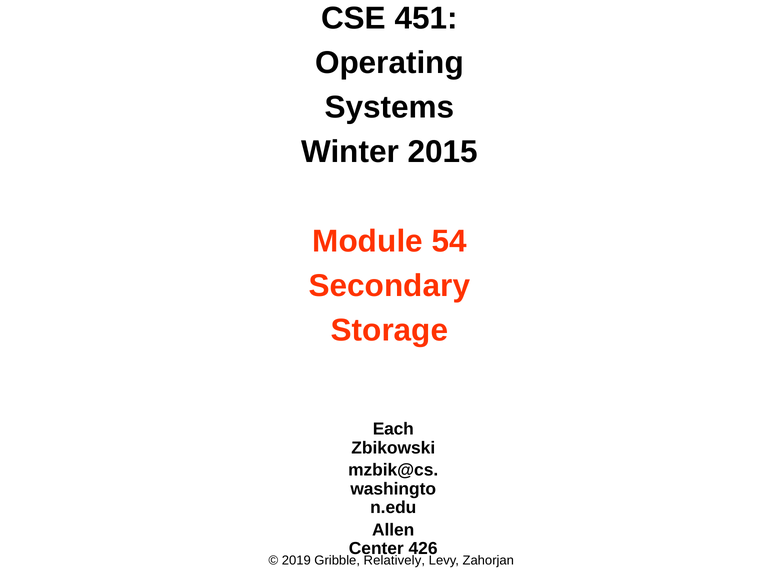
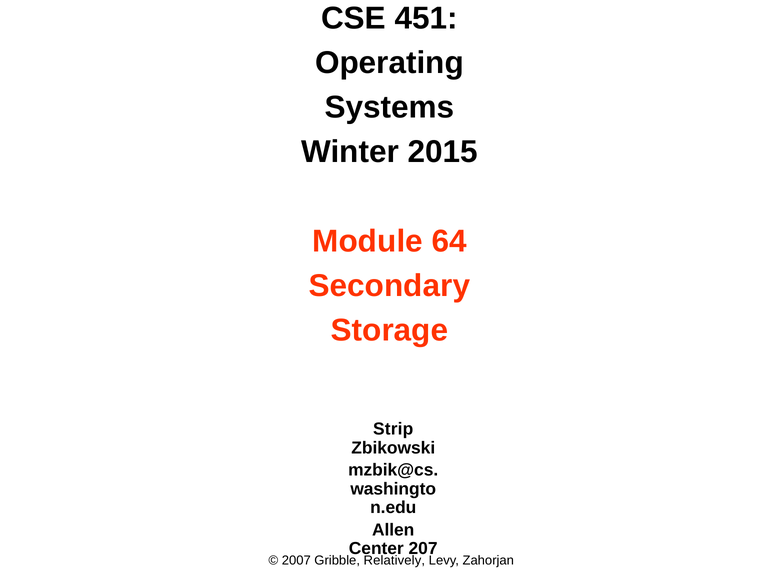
54: 54 -> 64 (449, 241)
Each: Each -> Strip (393, 429)
426: 426 -> 207 (423, 549)
2019: 2019 -> 2007 (296, 561)
